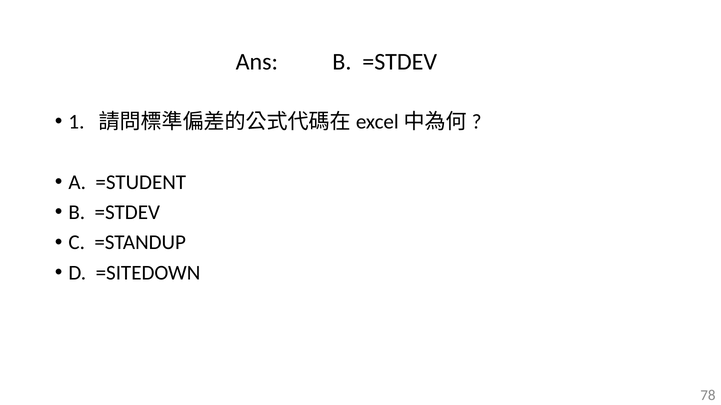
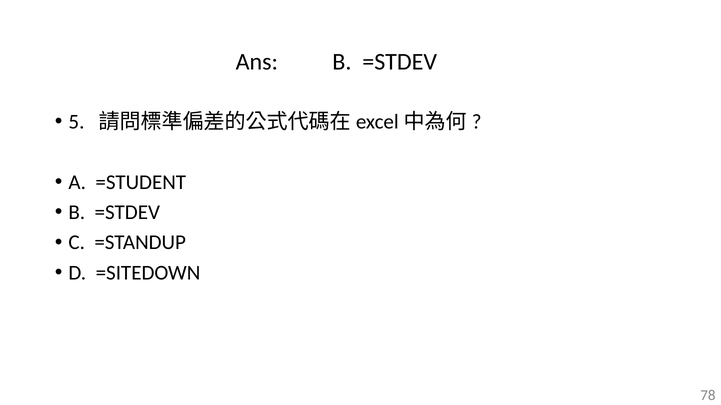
1: 1 -> 5 (76, 122)
